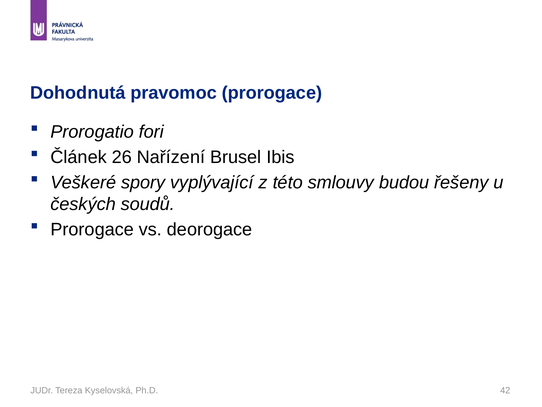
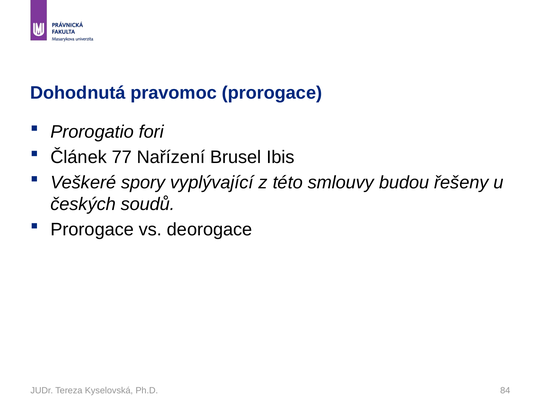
26: 26 -> 77 (122, 157)
42: 42 -> 84 (505, 390)
